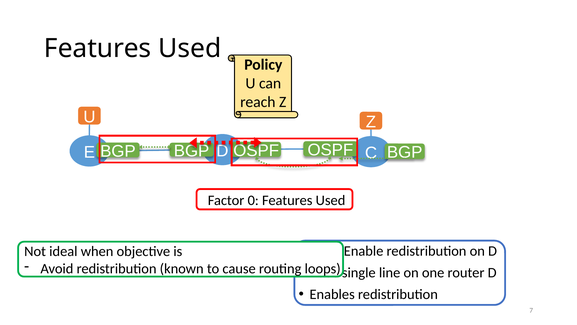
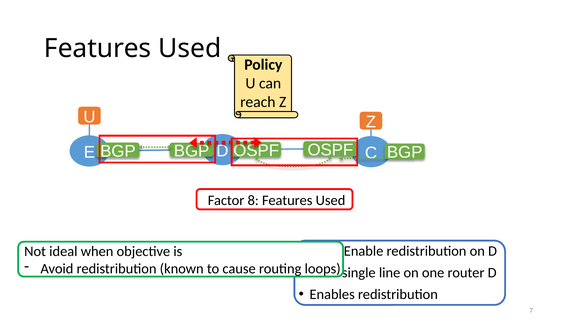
0: 0 -> 8 (253, 200)
